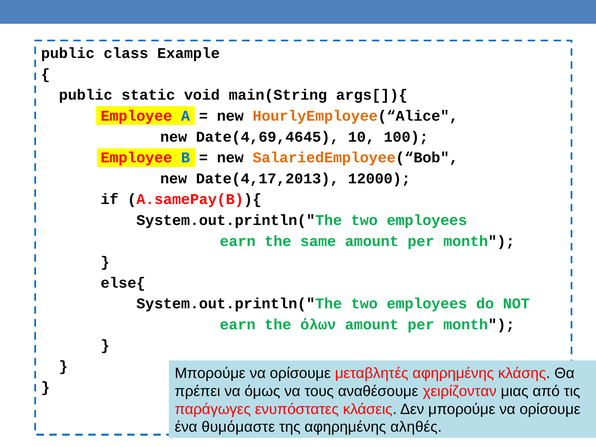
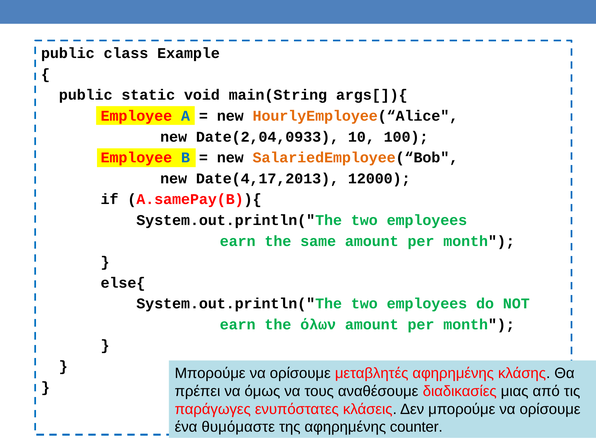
Date(4,69,4645: Date(4,69,4645 -> Date(2,04,0933 (267, 137)
χειρίζονταν: χειρίζονταν -> διαδικασίες (460, 391)
αληθές: αληθές -> counter (416, 427)
